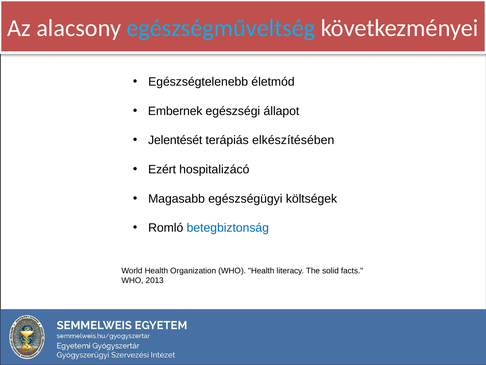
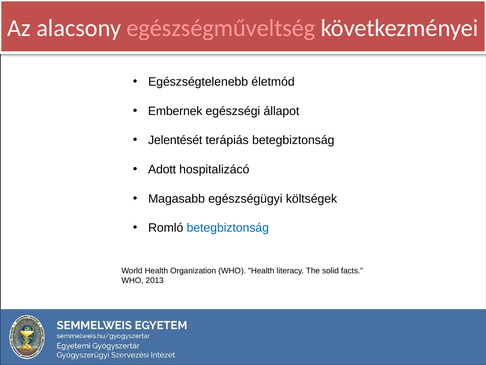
egészségműveltség colour: light blue -> pink (221, 28)
terápiás elkészítésében: elkészítésében -> betegbiztonság (293, 140)
Ezért: Ezért -> Adott (162, 169)
